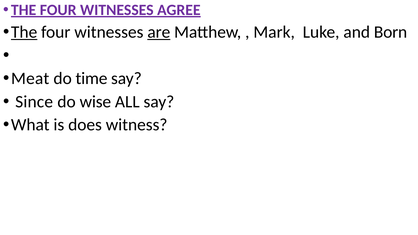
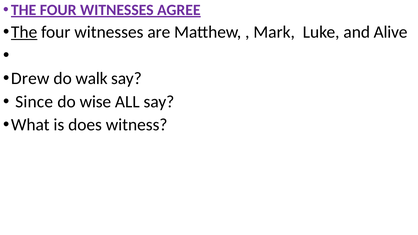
are underline: present -> none (159, 32)
Born: Born -> Alive (391, 32)
Meat: Meat -> Drew (30, 78)
time: time -> walk (92, 78)
